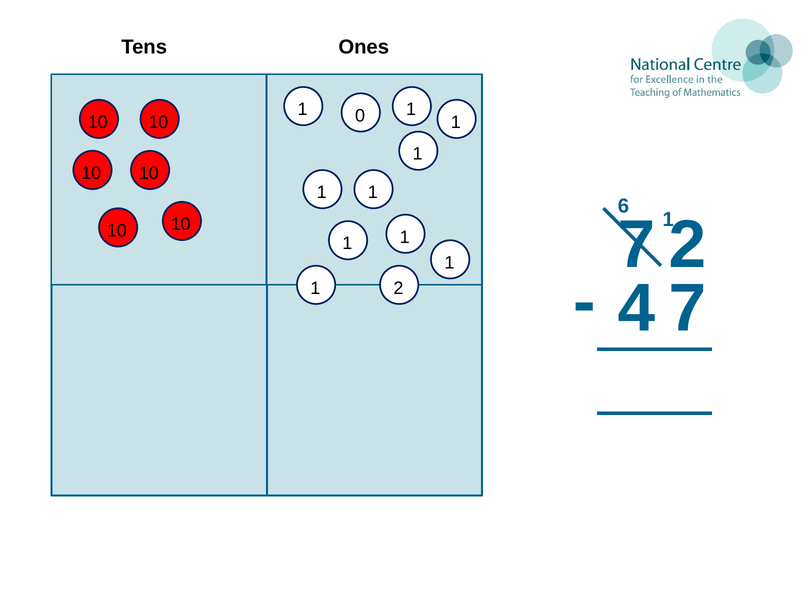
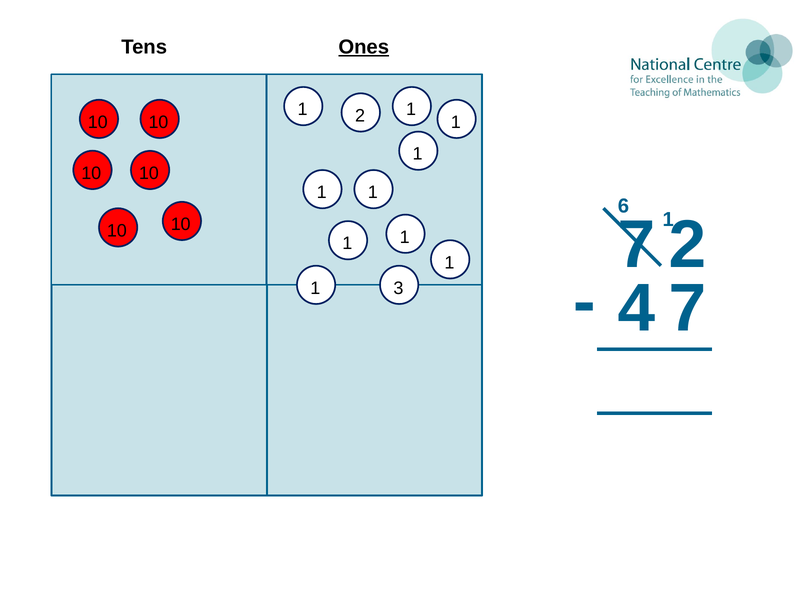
Ones underline: none -> present (364, 47)
0: 0 -> 2 (360, 116)
2: 2 -> 3 (398, 288)
